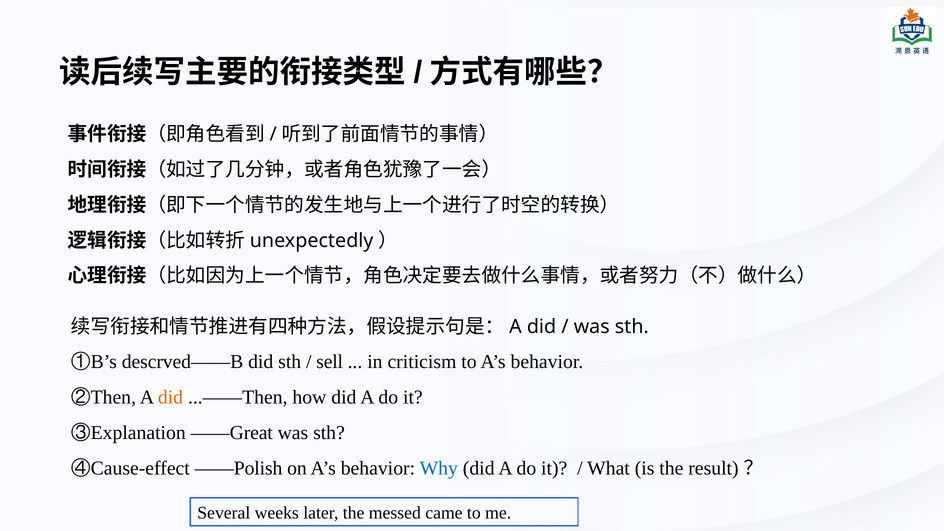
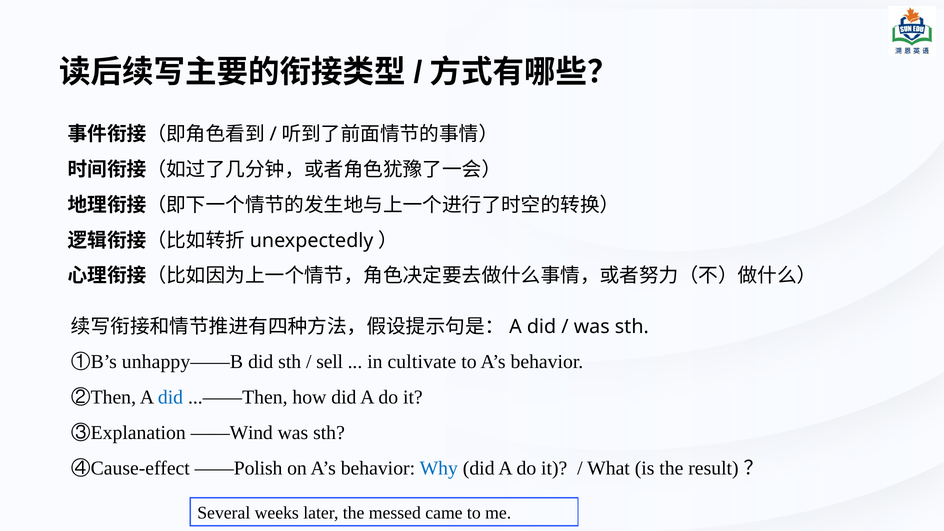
descrved——B: descrved——B -> unhappy——B (182, 362)
criticism: criticism -> cultivate (422, 362)
did colour: orange -> blue (171, 397)
——Great: ——Great -> ——Wind (232, 433)
